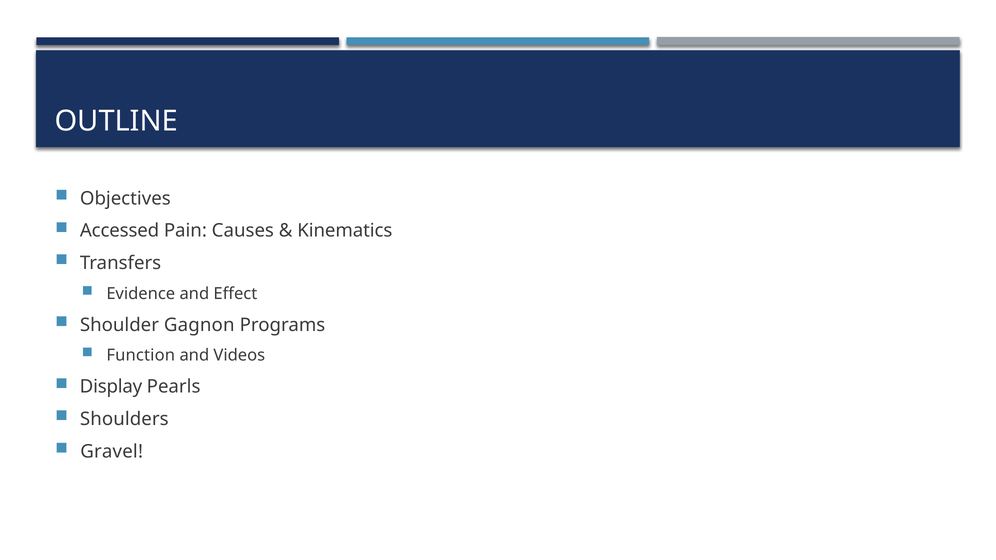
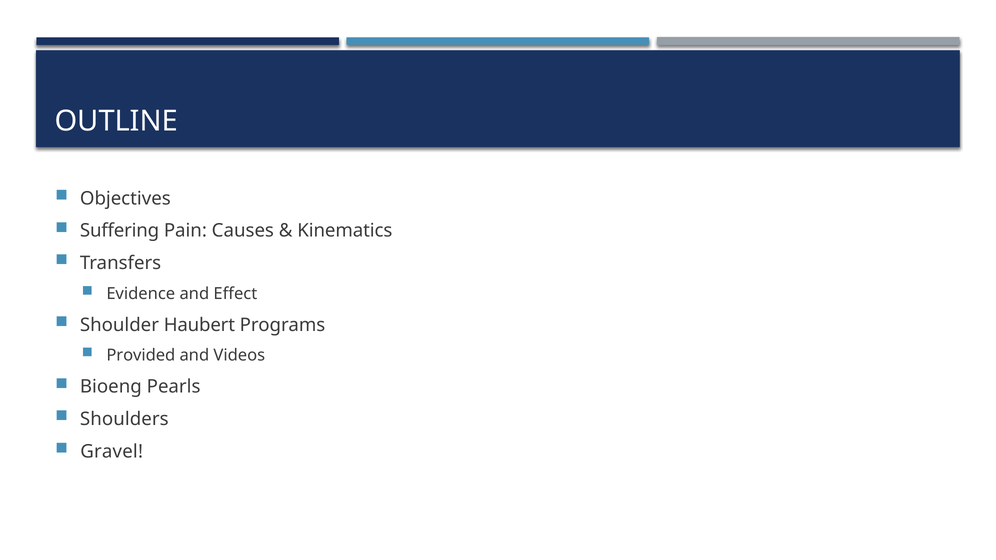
Accessed: Accessed -> Suffering (120, 231)
Gagnon: Gagnon -> Haubert (199, 325)
Function: Function -> Provided (141, 356)
Display: Display -> Bioeng (111, 387)
